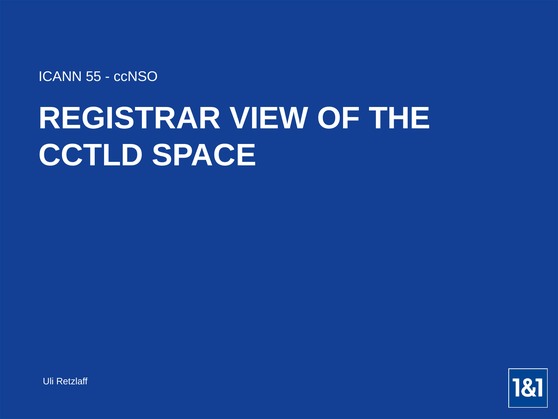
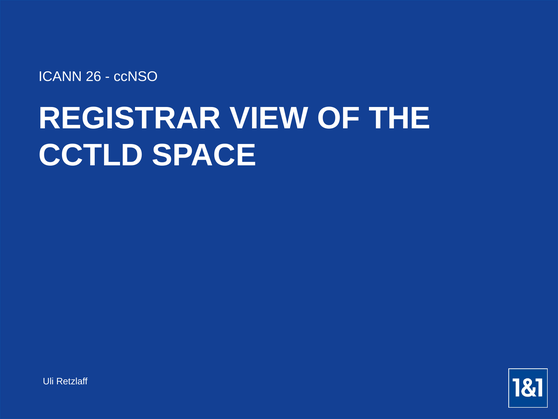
55: 55 -> 26 (93, 76)
